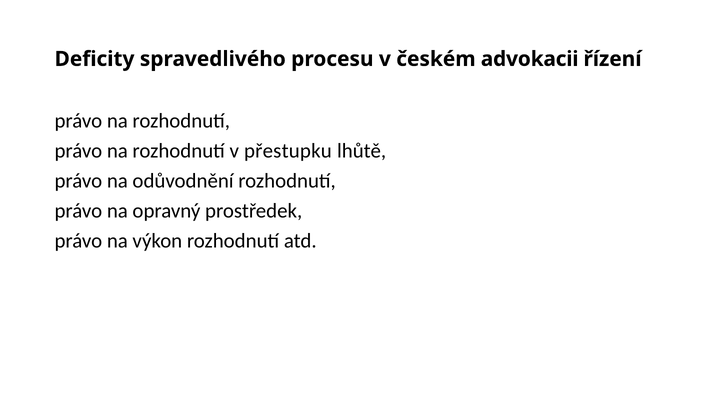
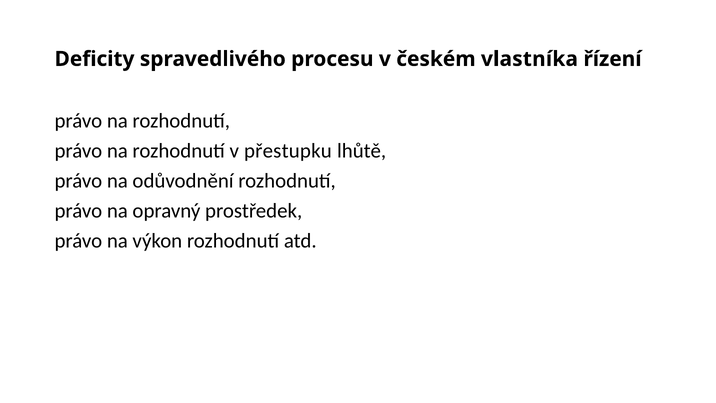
advokacii: advokacii -> vlastníka (529, 59)
